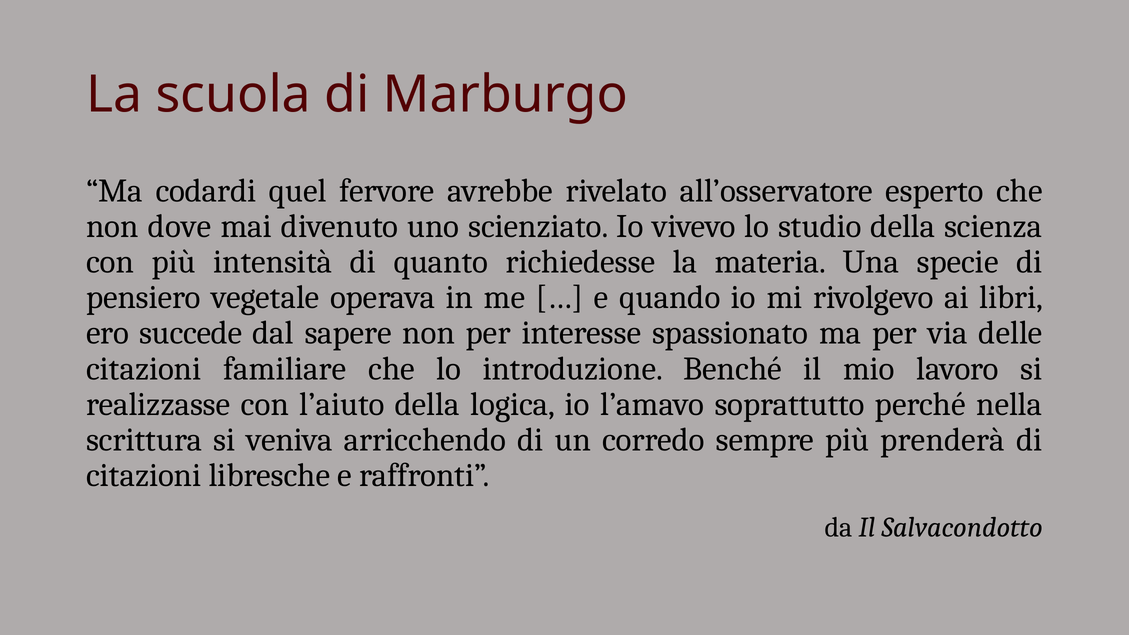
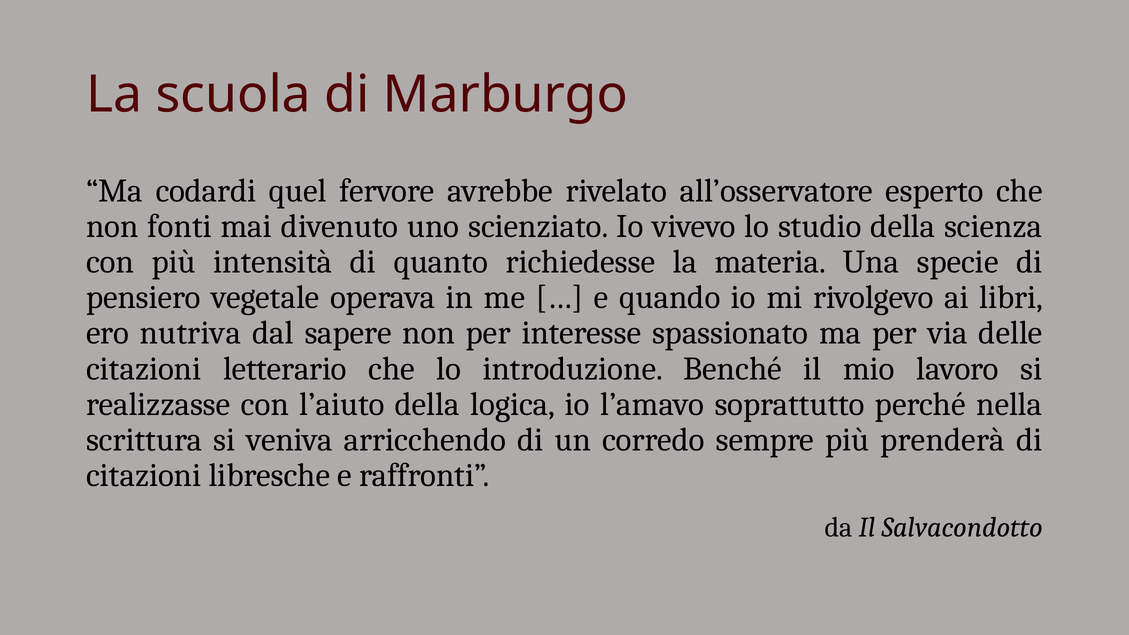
dove: dove -> fonti (180, 226)
succede: succede -> nutriva (190, 333)
familiare: familiare -> letterario (285, 369)
